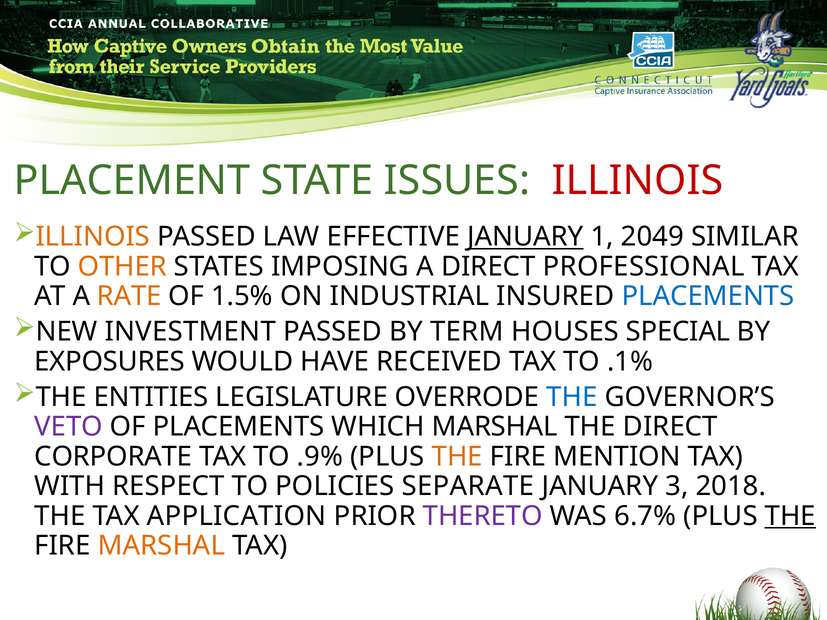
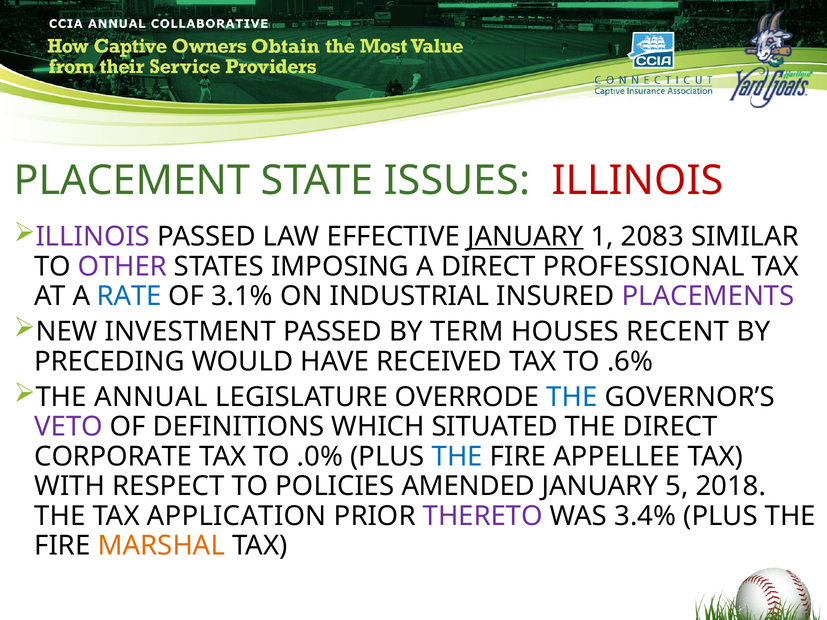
ILLINOIS colour: orange -> purple (93, 237)
2049: 2049 -> 2083 (652, 237)
OTHER colour: orange -> purple (122, 267)
RATE colour: orange -> blue (129, 296)
1.5%: 1.5% -> 3.1% (242, 296)
PLACEMENTS colour: blue -> purple (708, 296)
SPECIAL: SPECIAL -> RECENT (678, 332)
EXPOSURES: EXPOSURES -> PRECEDING (110, 362)
.1%: .1% -> .6% (630, 362)
ENTITIES: ENTITIES -> ANNUAL (151, 397)
OF PLACEMENTS: PLACEMENTS -> DEFINITIONS (239, 427)
WHICH MARSHAL: MARSHAL -> SITUATED (495, 427)
.9%: .9% -> .0% (320, 457)
THE colour: orange -> blue (457, 457)
MENTION: MENTION -> APPELLEE (617, 457)
SEPARATE: SEPARATE -> AMENDED (468, 487)
3: 3 -> 5 (677, 487)
6.7%: 6.7% -> 3.4% (645, 516)
THE underline: present -> none (790, 516)
